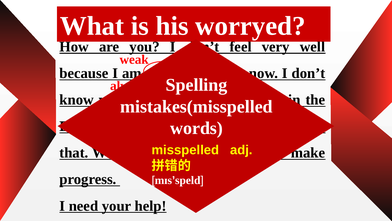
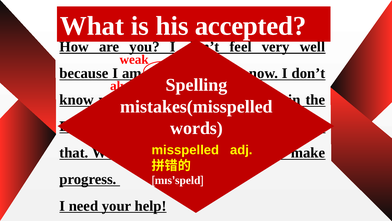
his worryed: worryed -> accepted (250, 26)
